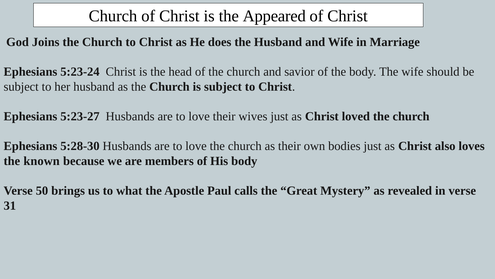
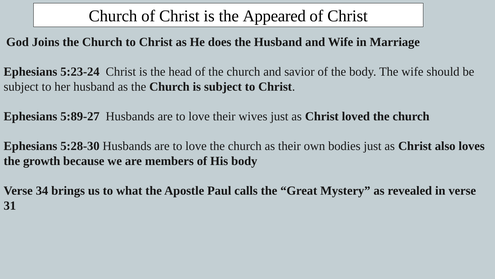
5:23-27: 5:23-27 -> 5:89-27 (80, 116)
known: known -> growth (42, 161)
50: 50 -> 34 (42, 190)
